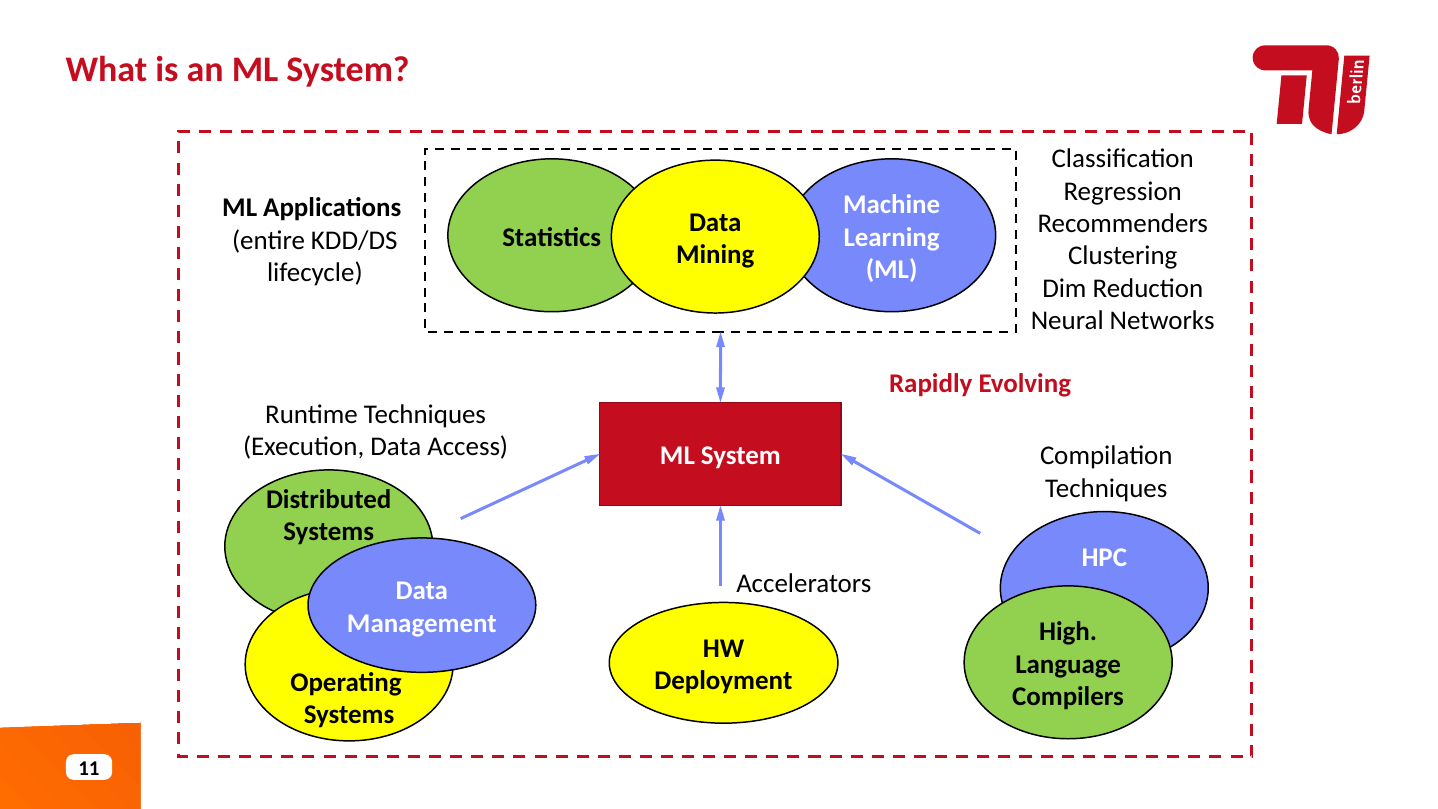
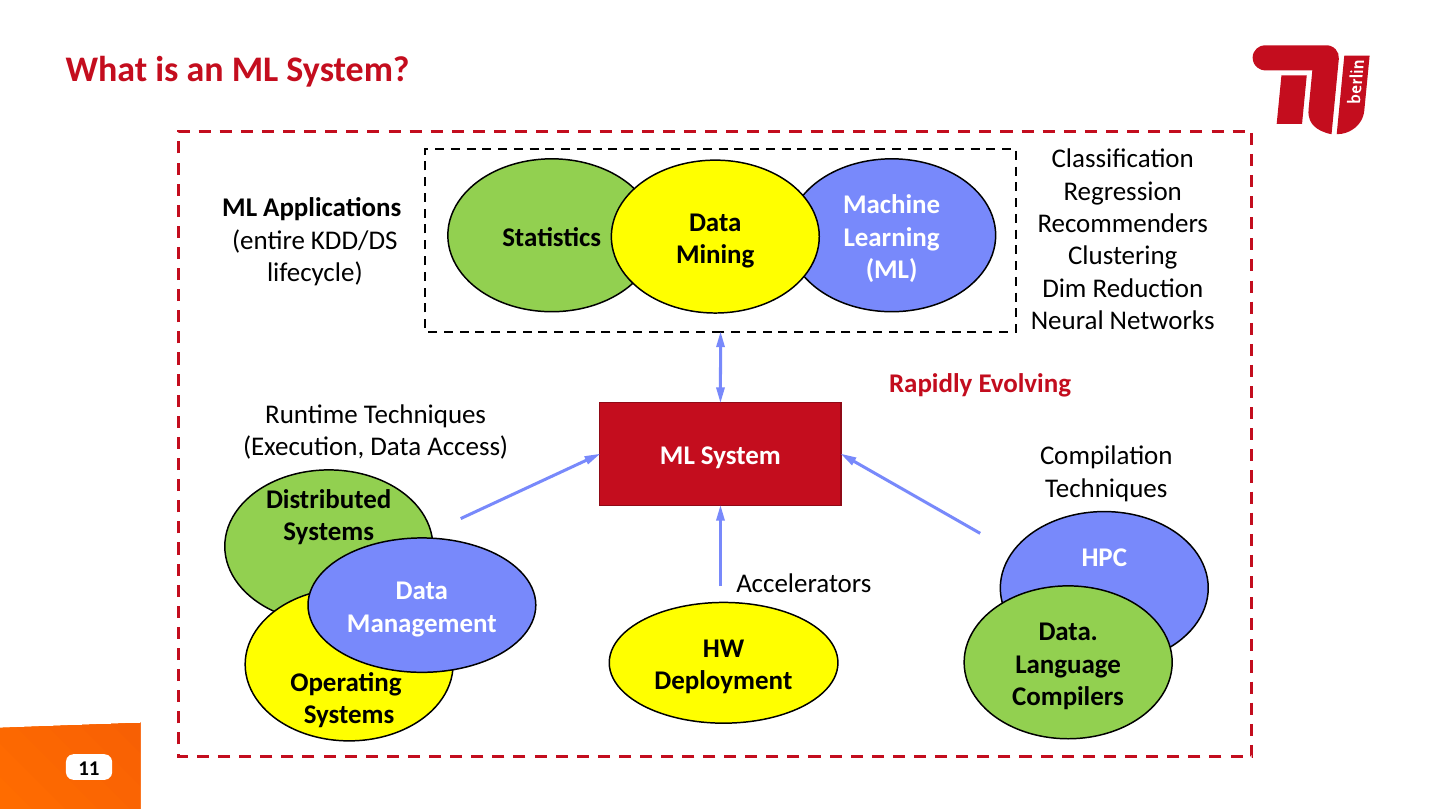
High: High -> Data (1068, 632)
